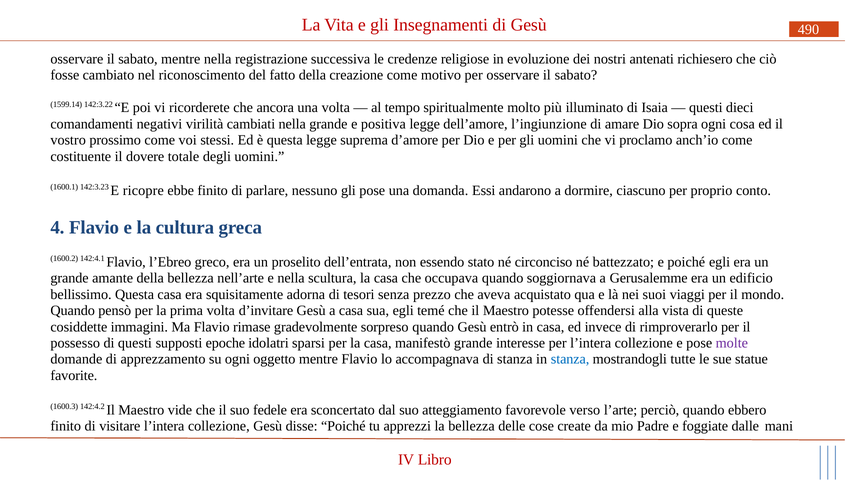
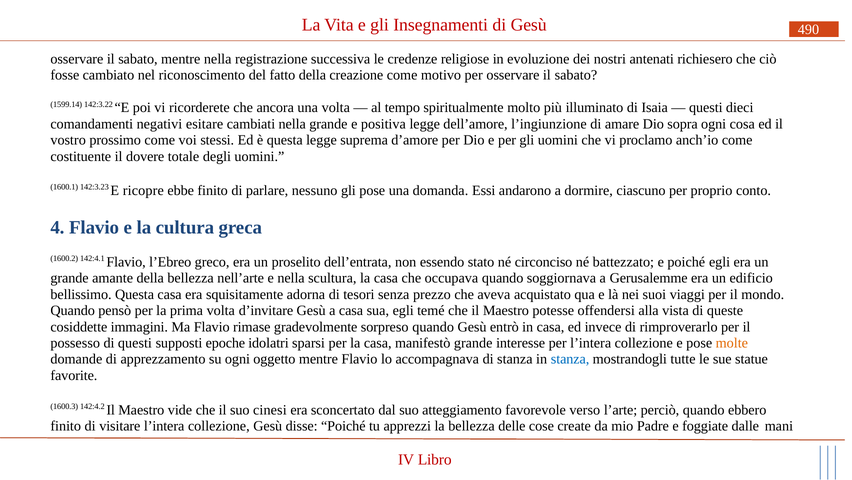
virilità: virilità -> esitare (205, 124)
molte colour: purple -> orange (732, 343)
fedele: fedele -> cinesi (270, 410)
